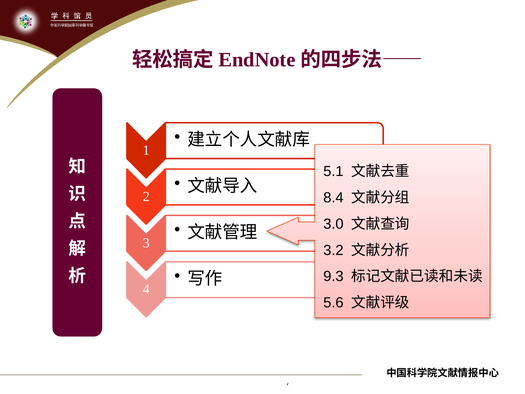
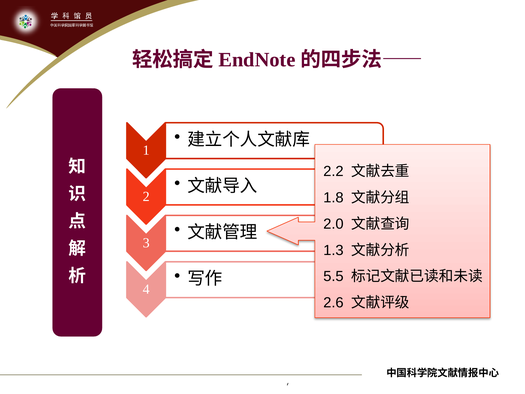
5.1: 5.1 -> 2.2 (333, 171)
8.4: 8.4 -> 1.8 (333, 198)
3.0: 3.0 -> 2.0 (333, 224)
3.2: 3.2 -> 1.3 (333, 250)
9.3: 9.3 -> 5.5 (333, 276)
5.6: 5.6 -> 2.6 (333, 303)
